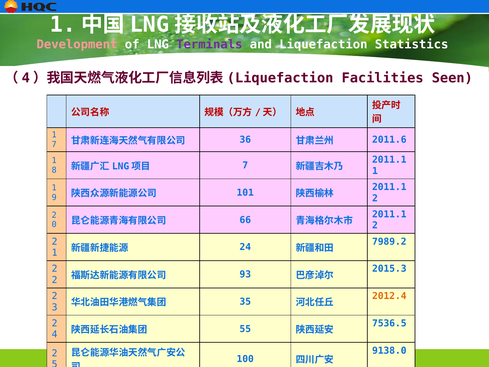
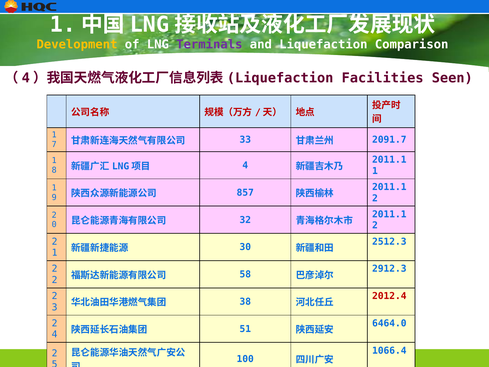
Development colour: pink -> yellow (77, 44)
Statistics: Statistics -> Comparison (412, 44)
36: 36 -> 33 (245, 140)
2011.6: 2011.6 -> 2091.7 (389, 140)
7: 7 -> 4 (245, 165)
101: 101 -> 857 (245, 192)
66: 66 -> 32 (245, 220)
7989.2: 7989.2 -> 2512.3 (389, 241)
24: 24 -> 30 (245, 247)
2015.3: 2015.3 -> 2912.3 (389, 269)
93: 93 -> 58 (245, 274)
2012.4 colour: orange -> red (389, 296)
35: 35 -> 38 (245, 301)
7536.5: 7536.5 -> 6464.0 (389, 323)
55: 55 -> 51 (245, 329)
9138.0: 9138.0 -> 1066.4 (389, 350)
